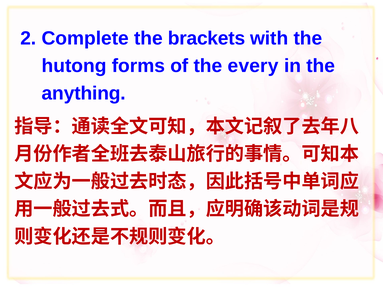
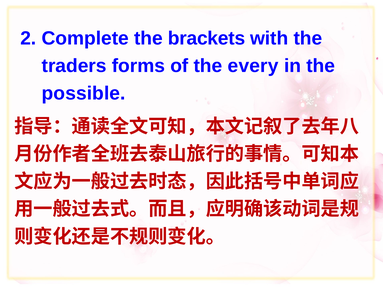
hutong: hutong -> traders (74, 66)
anything: anything -> possible (84, 93)
